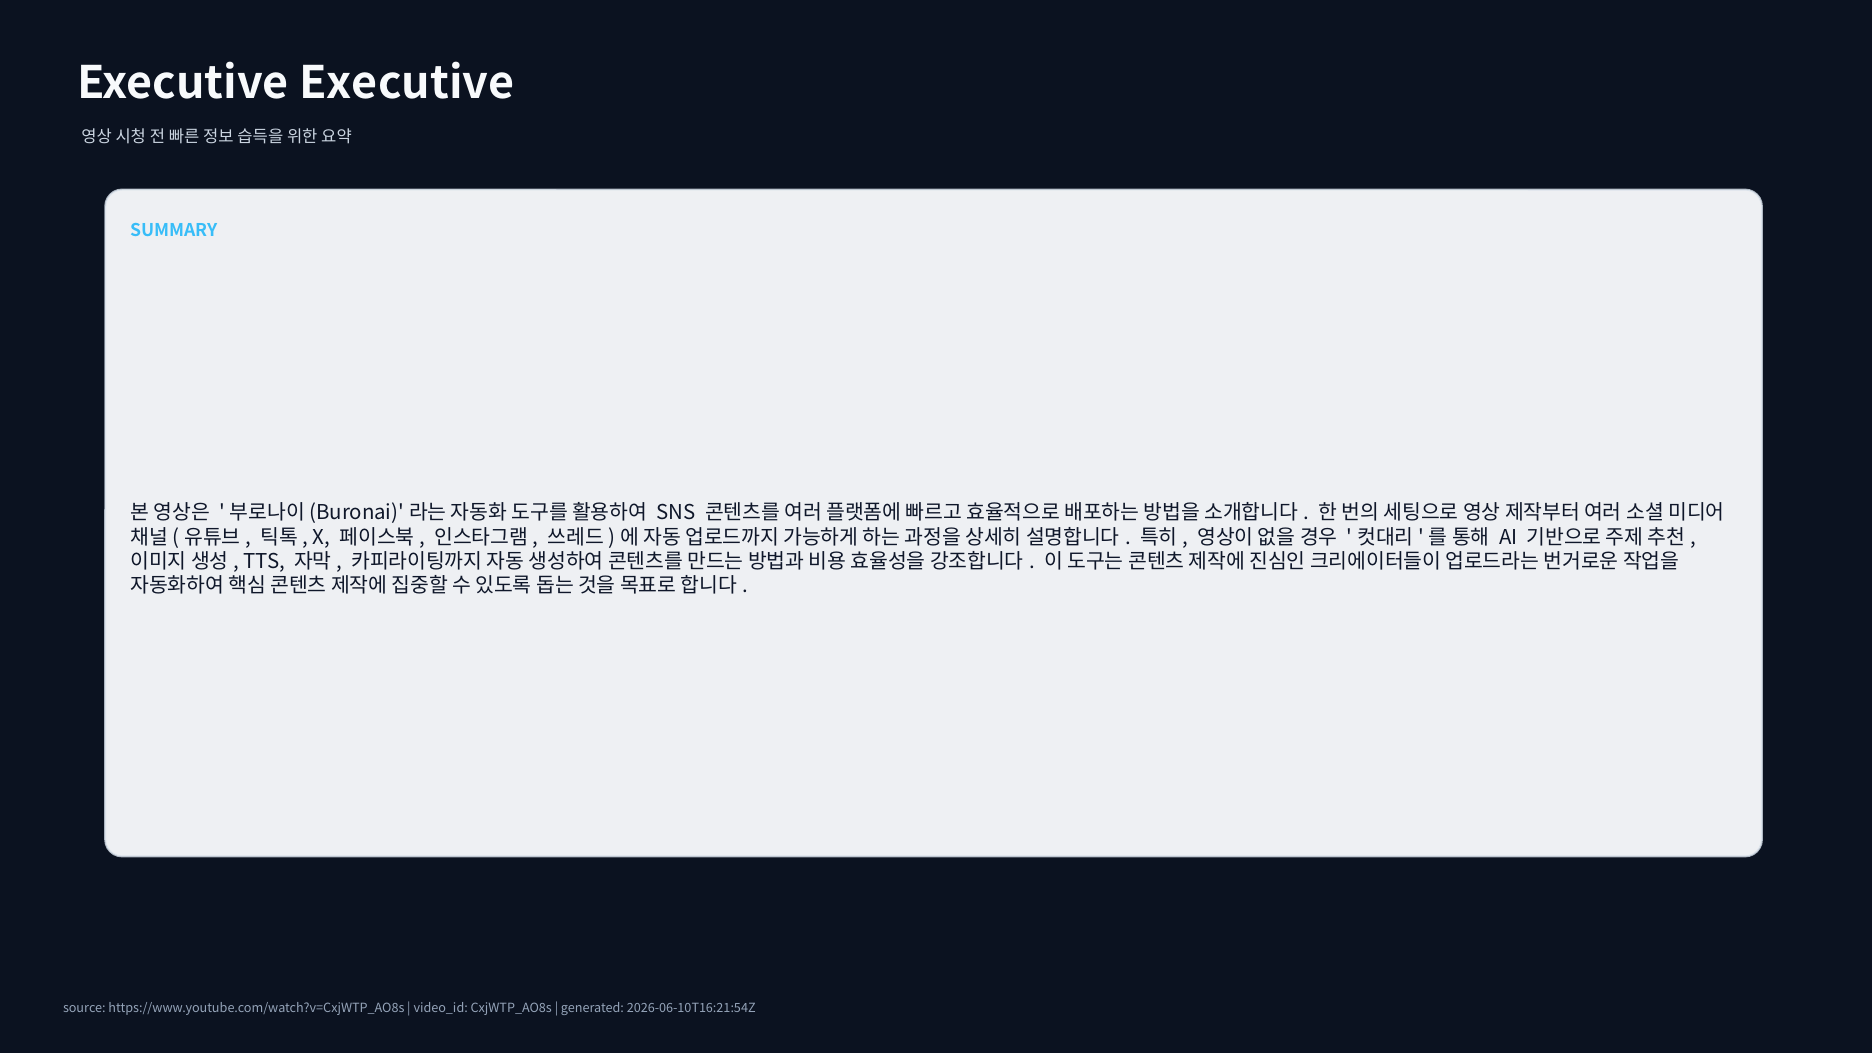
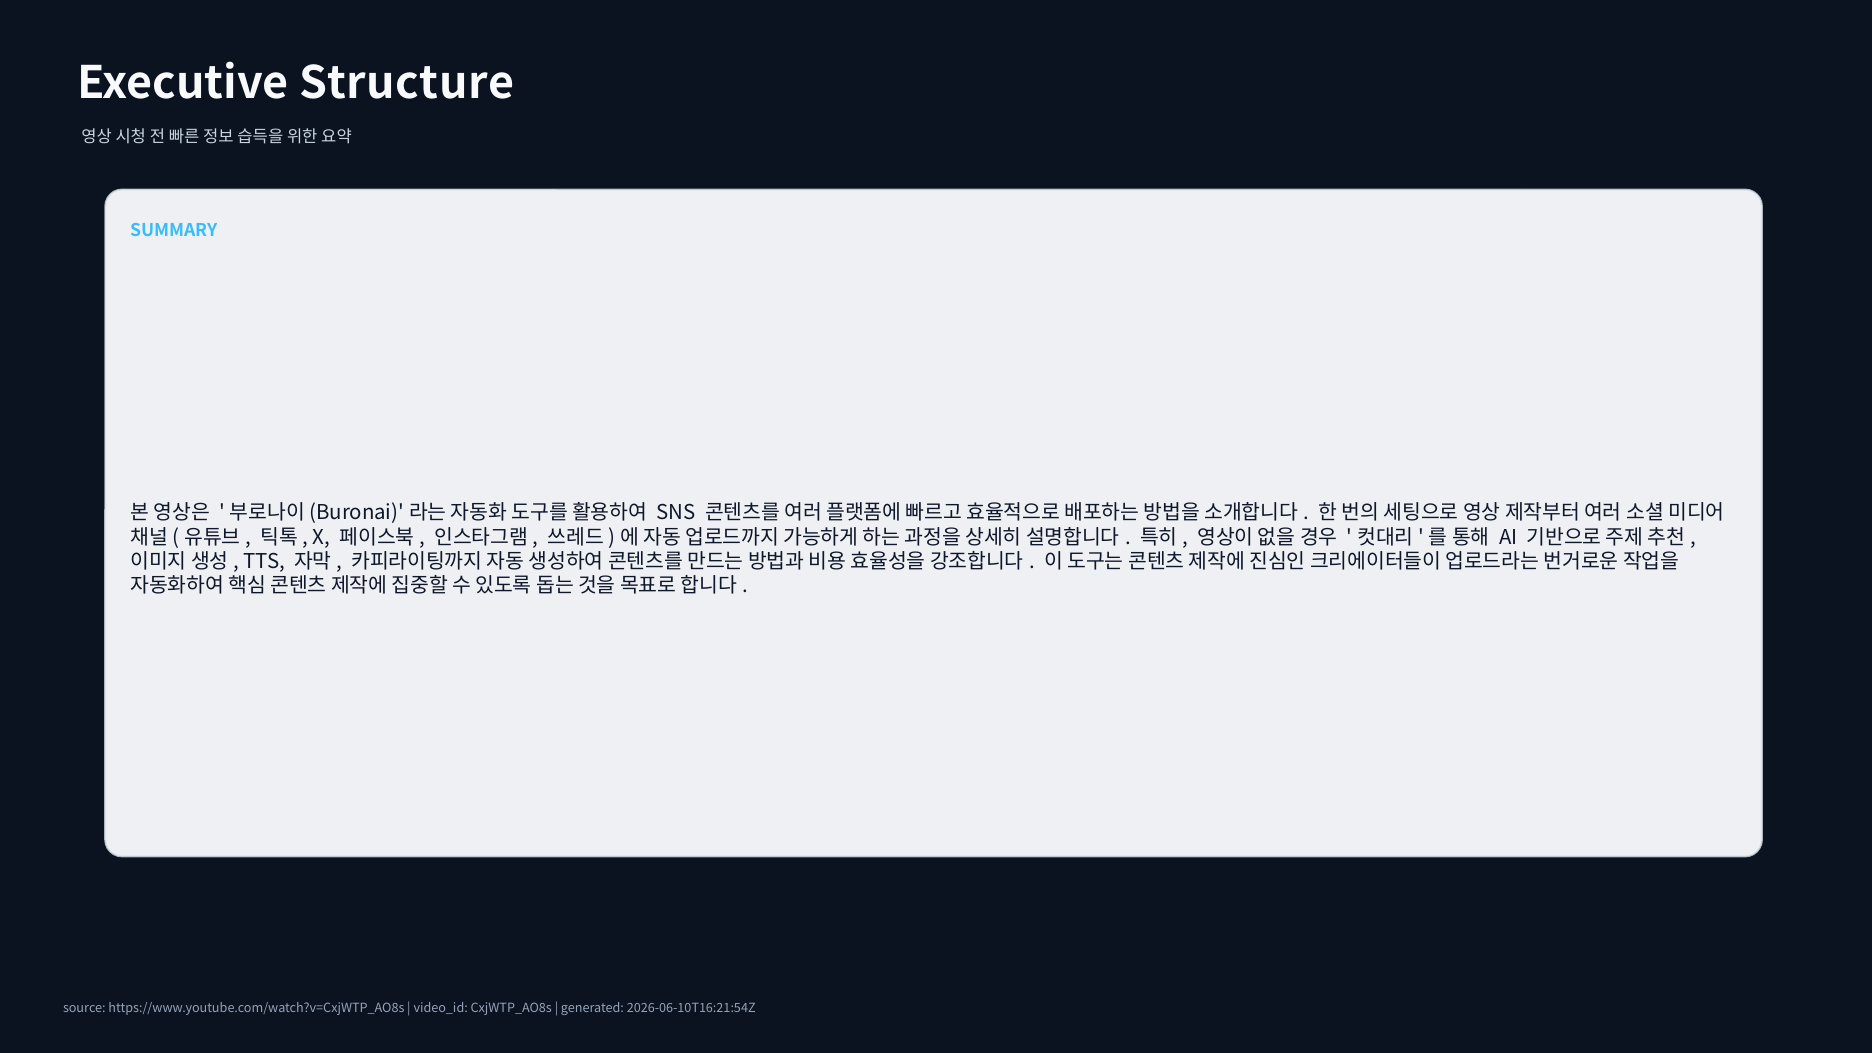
Executive Executive: Executive -> Structure (407, 84)
